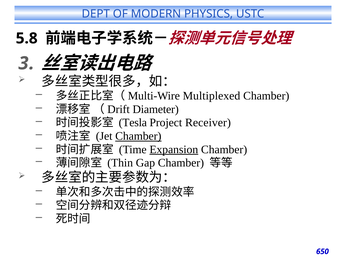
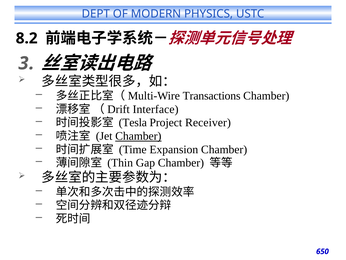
5.8: 5.8 -> 8.2 (27, 38)
Multiplexed: Multiplexed -> Transactions (212, 96)
Diameter: Diameter -> Interface (156, 109)
Expansion underline: present -> none (174, 149)
